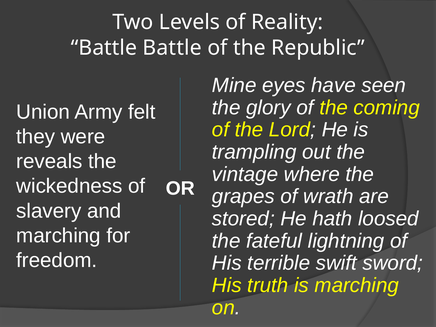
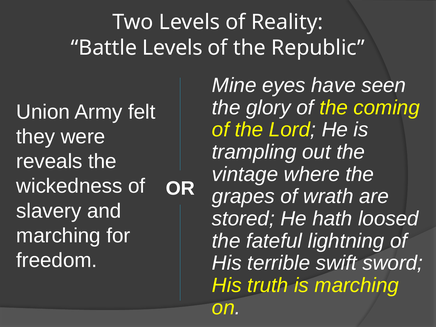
Battle Battle: Battle -> Levels (172, 48)
